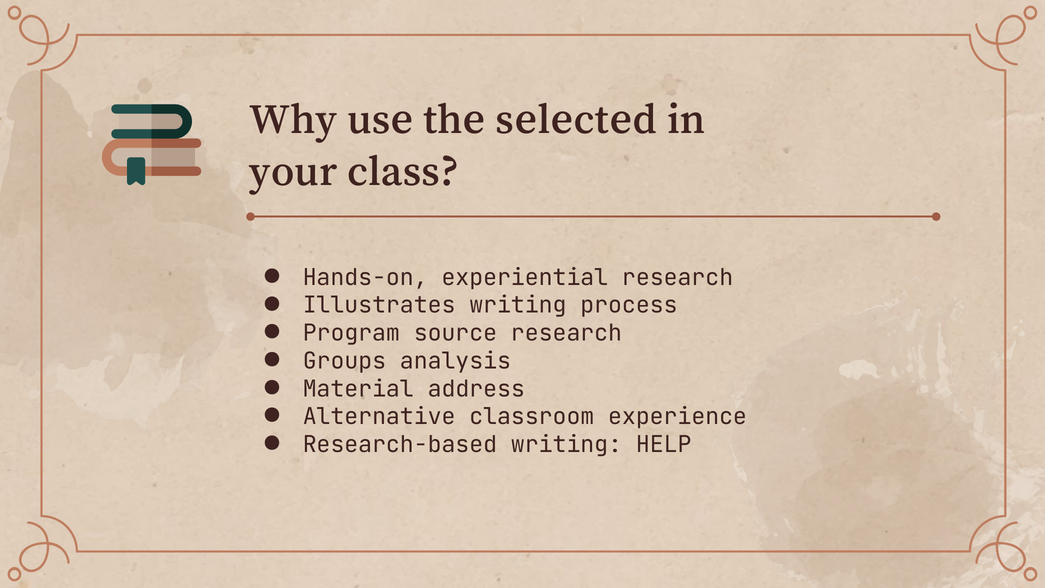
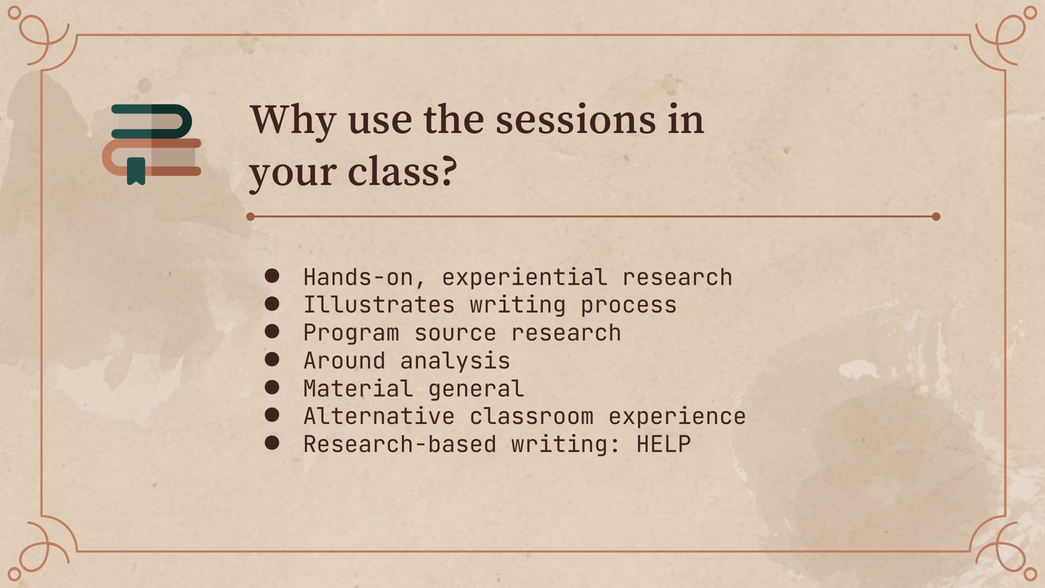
selected: selected -> sessions (576, 119)
Groups: Groups -> Around (344, 361)
address: address -> general (476, 389)
